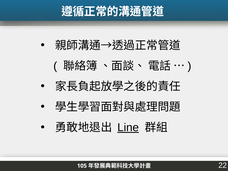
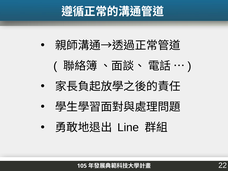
Line underline: present -> none (128, 128)
